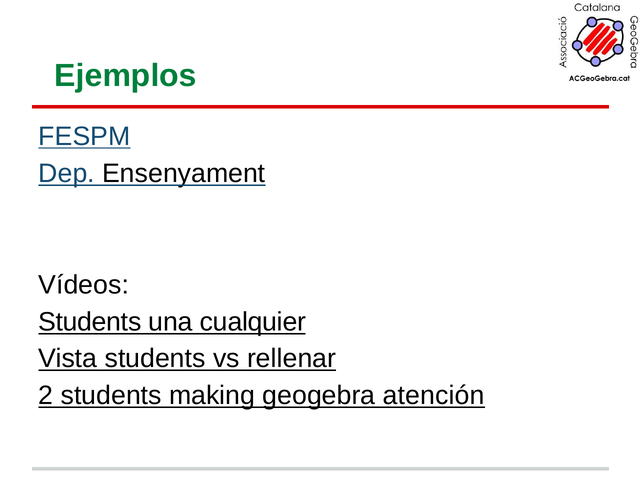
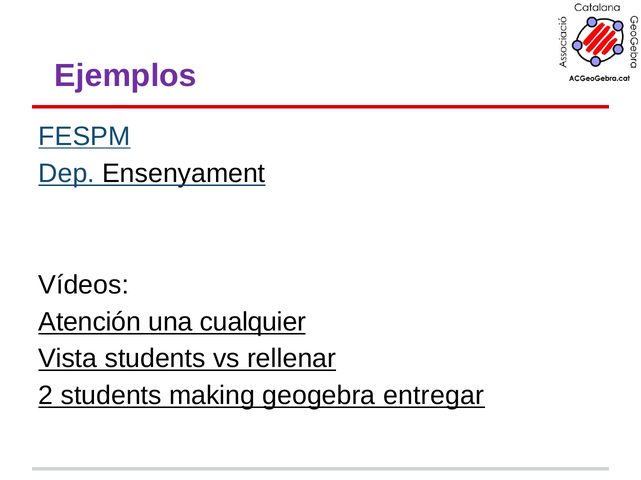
Ejemplos colour: green -> purple (126, 76)
Students: Students -> Atención (90, 322)
atención: atención -> entregar (434, 396)
